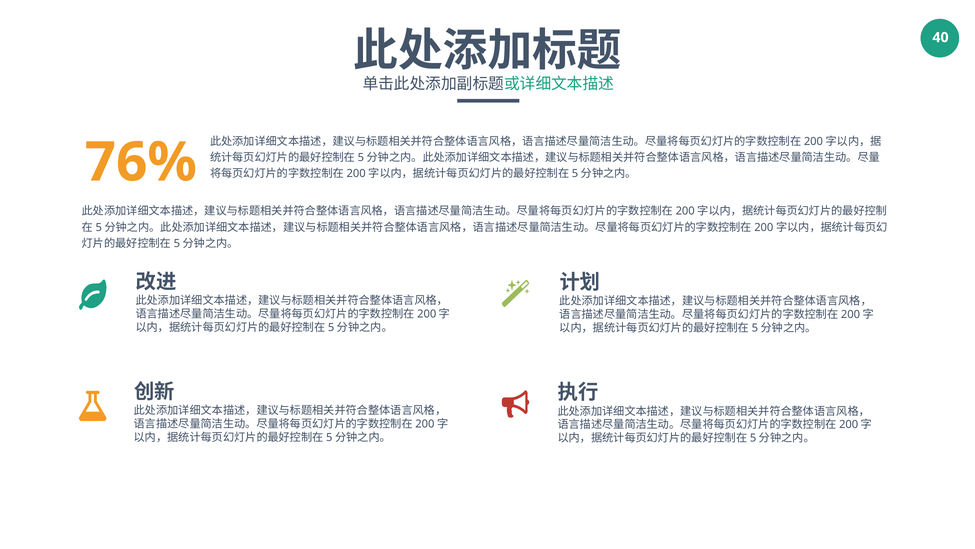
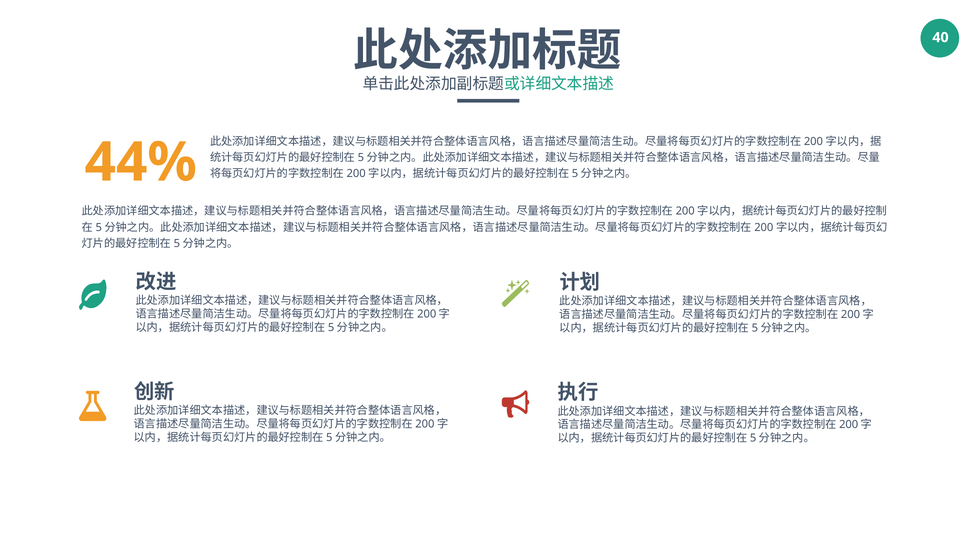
76%: 76% -> 44% (141, 162)
